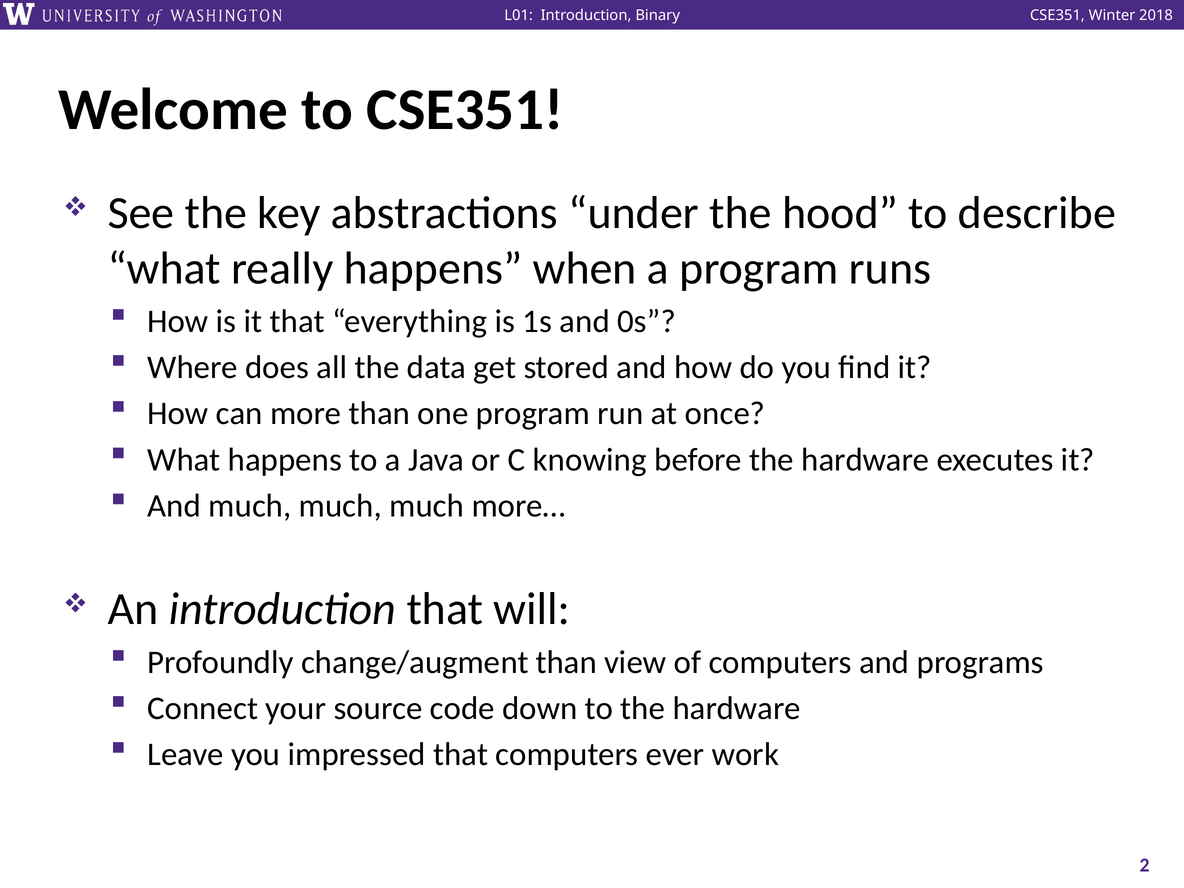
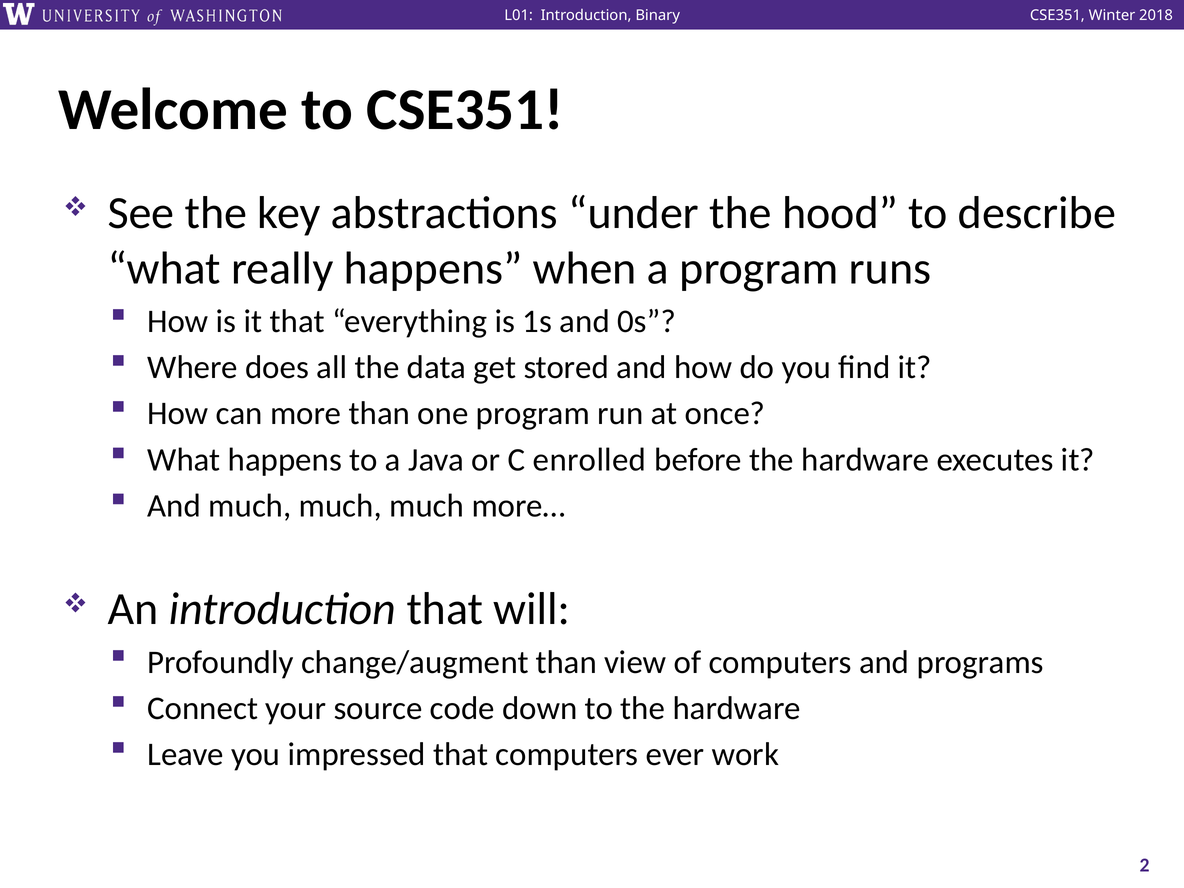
knowing: knowing -> enrolled (590, 460)
